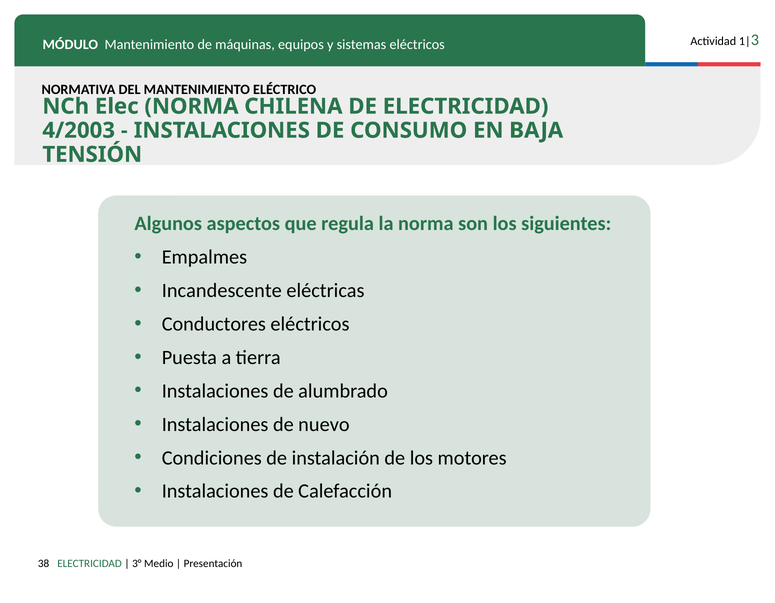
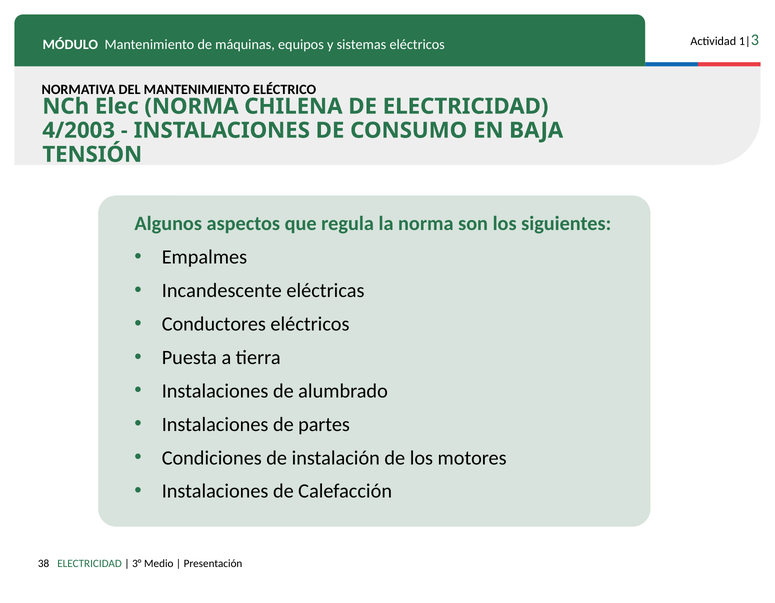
nuevo: nuevo -> partes (324, 424)
